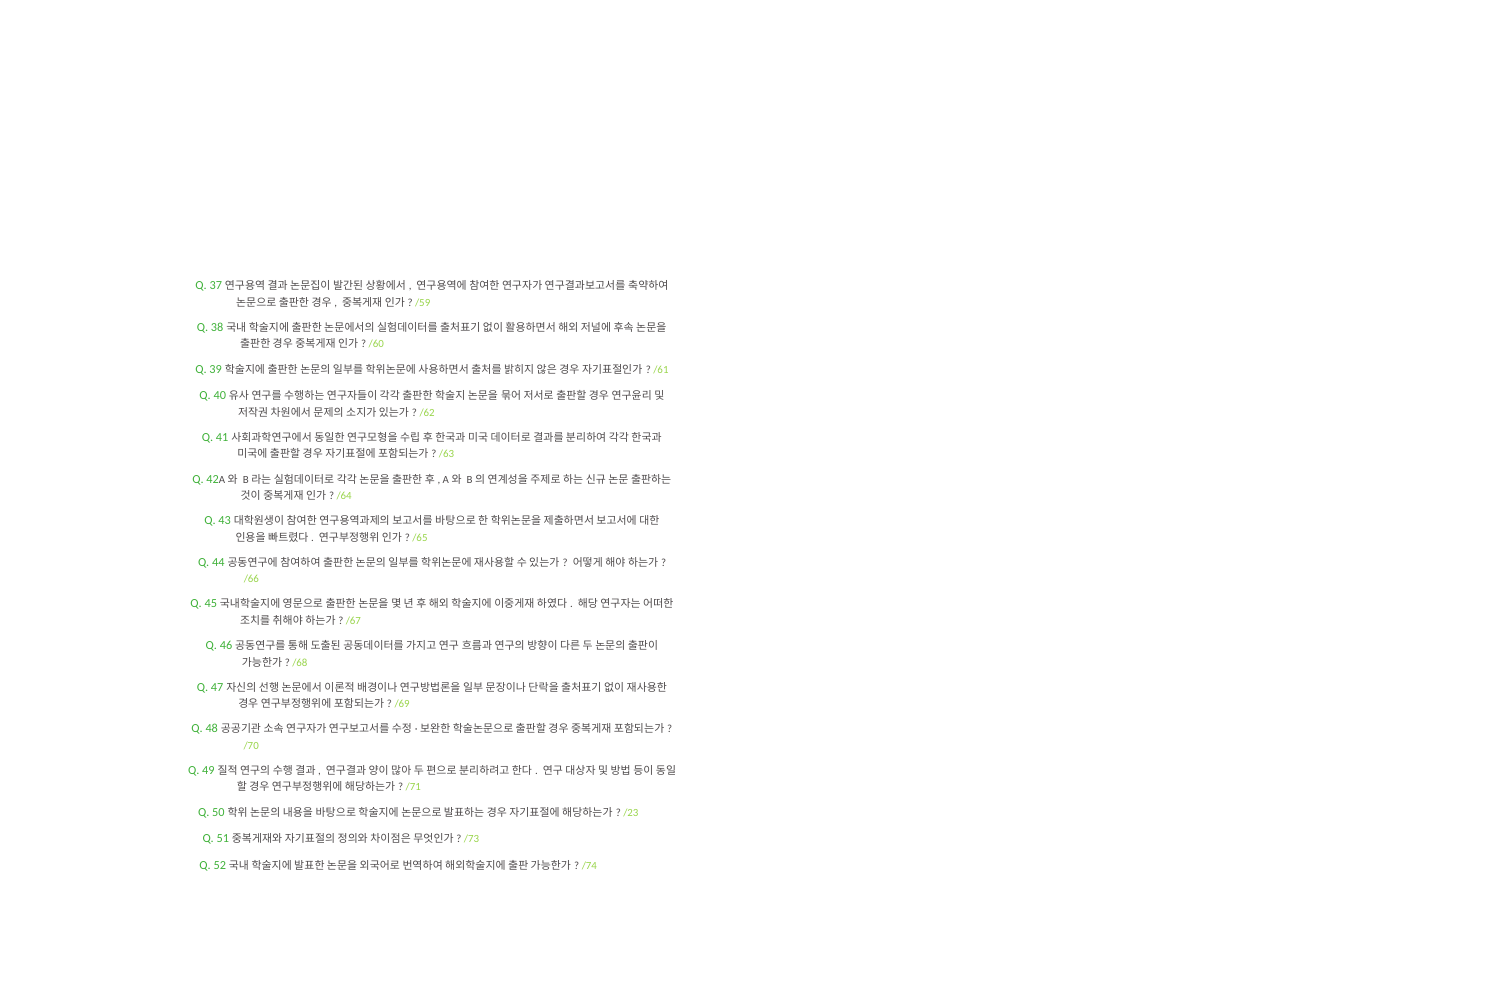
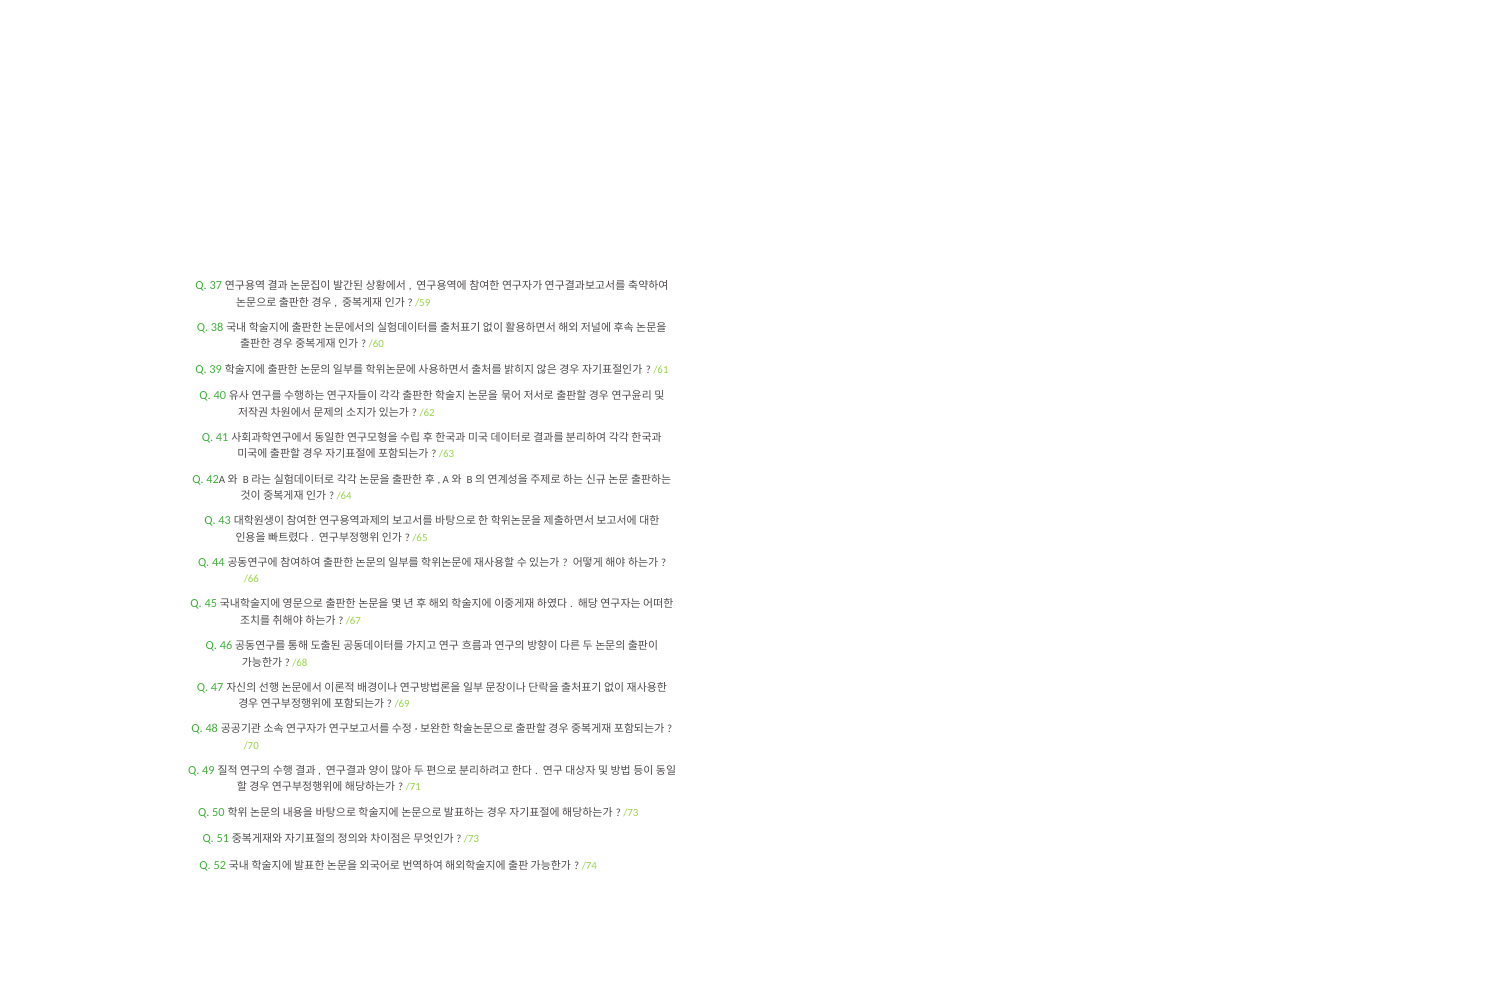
/23: /23 -> /73 (631, 813)
